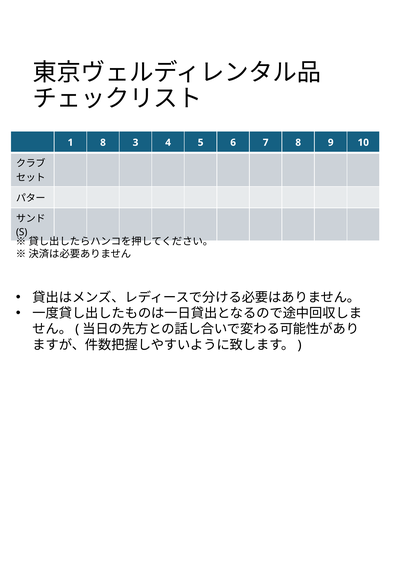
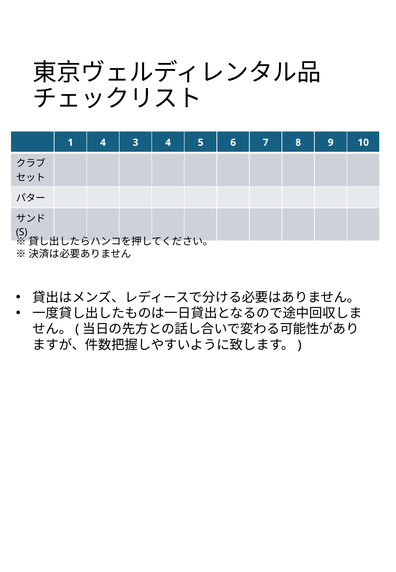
1 8: 8 -> 4 (103, 143)
